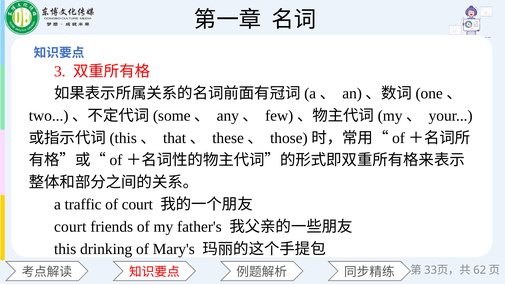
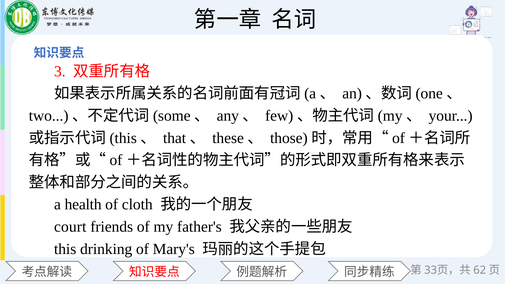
traffic: traffic -> health (83, 205)
of court: court -> cloth (137, 205)
